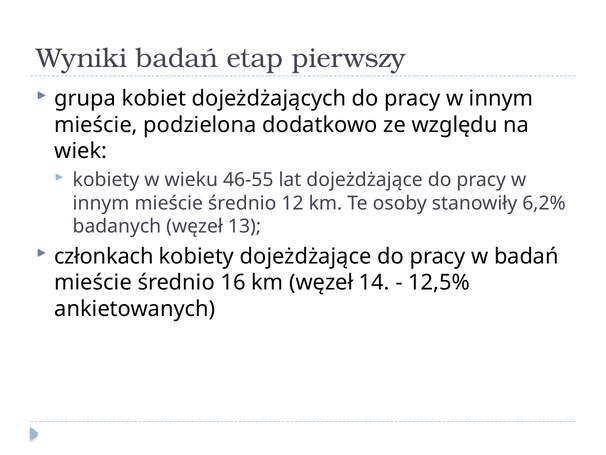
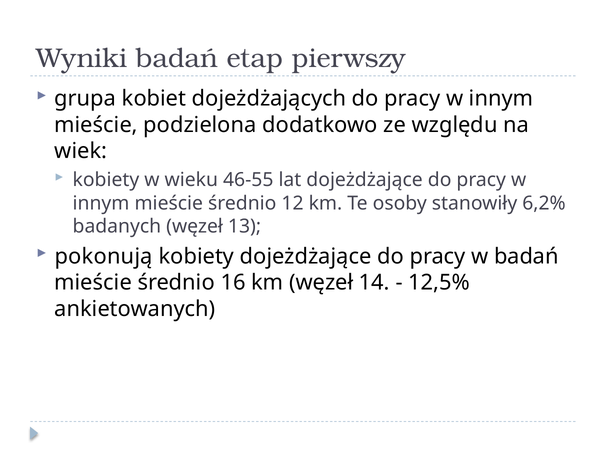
członkach: członkach -> pokonują (104, 256)
